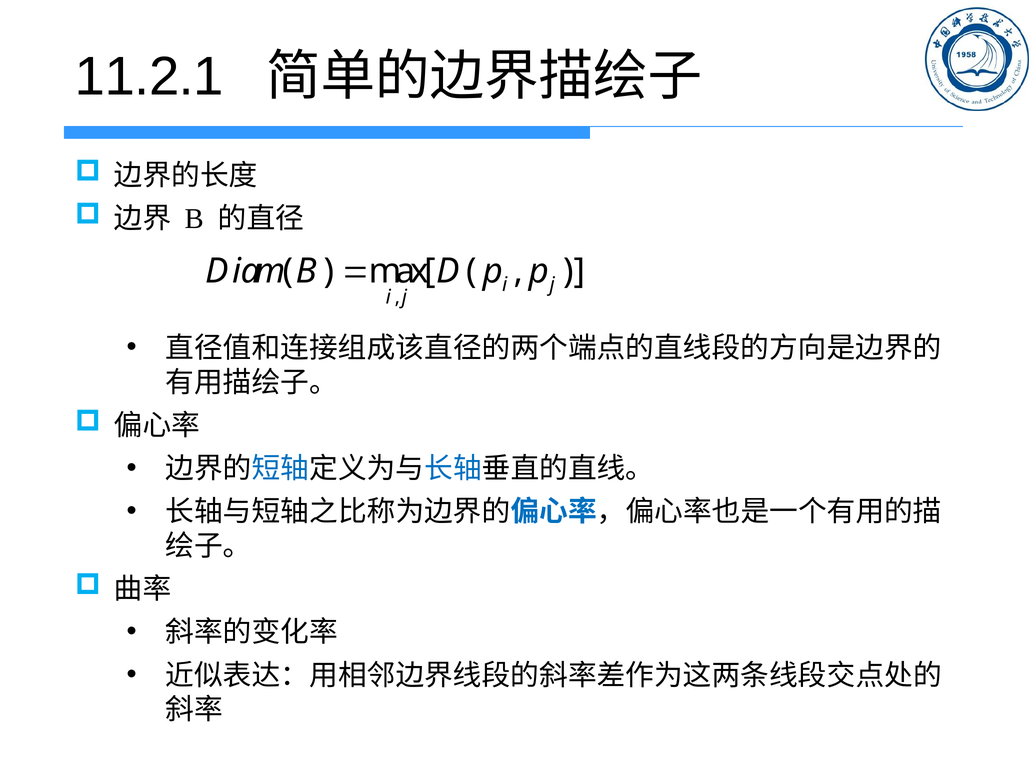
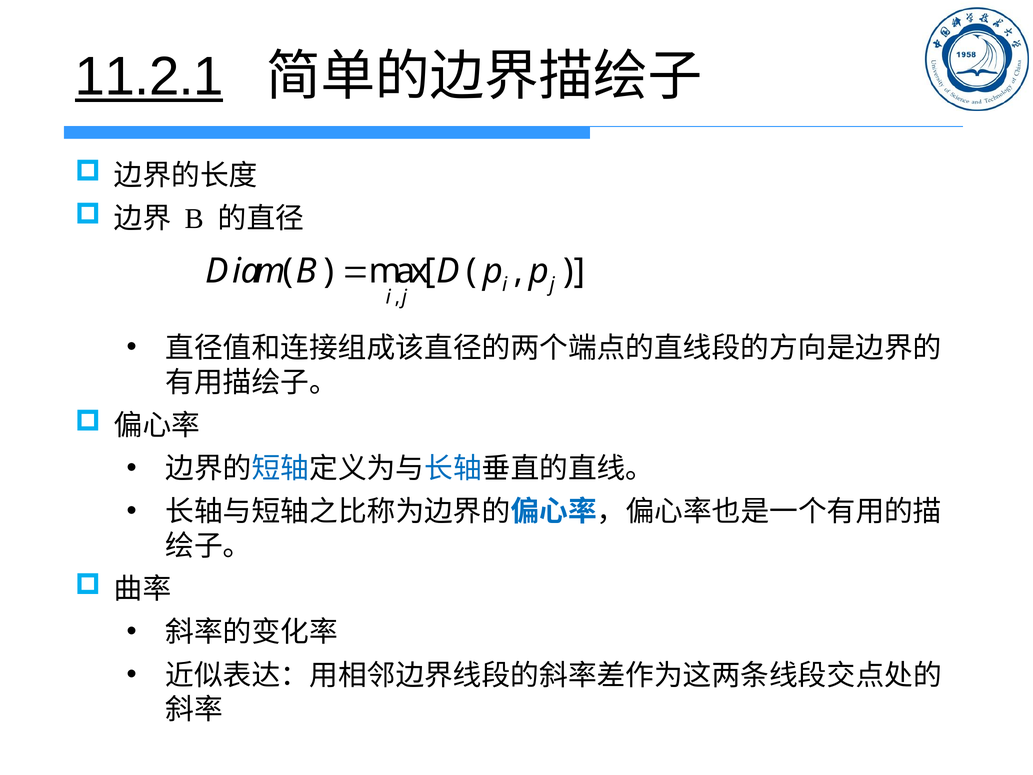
11.2.1 underline: none -> present (149, 77)
